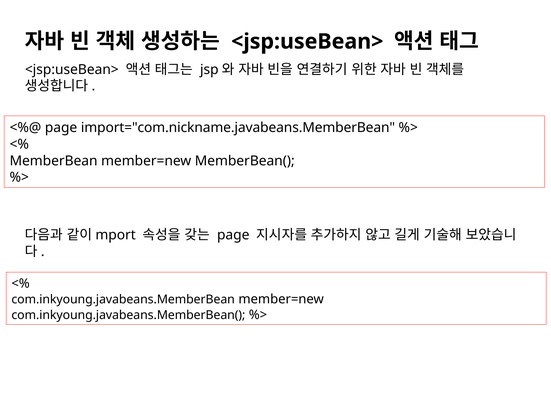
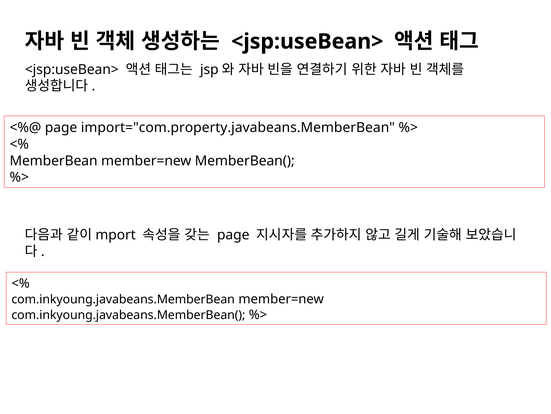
import="com.nickname.javabeans.MemberBean: import="com.nickname.javabeans.MemberBean -> import="com.property.javabeans.MemberBean (238, 127)
